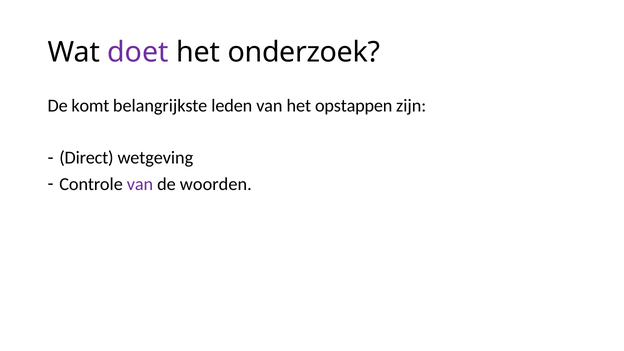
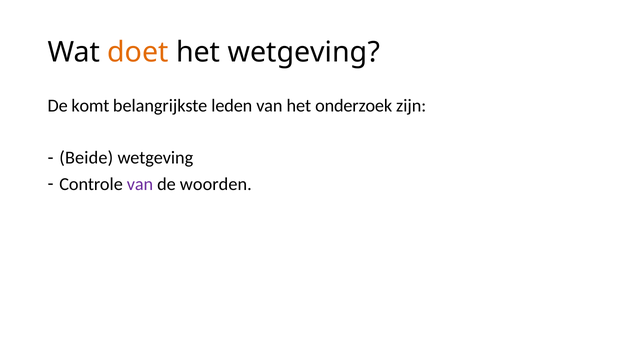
doet colour: purple -> orange (138, 52)
het onderzoek: onderzoek -> wetgeving (304, 52)
opstappen: opstappen -> onderzoek (354, 106)
Direct: Direct -> Beide (86, 158)
